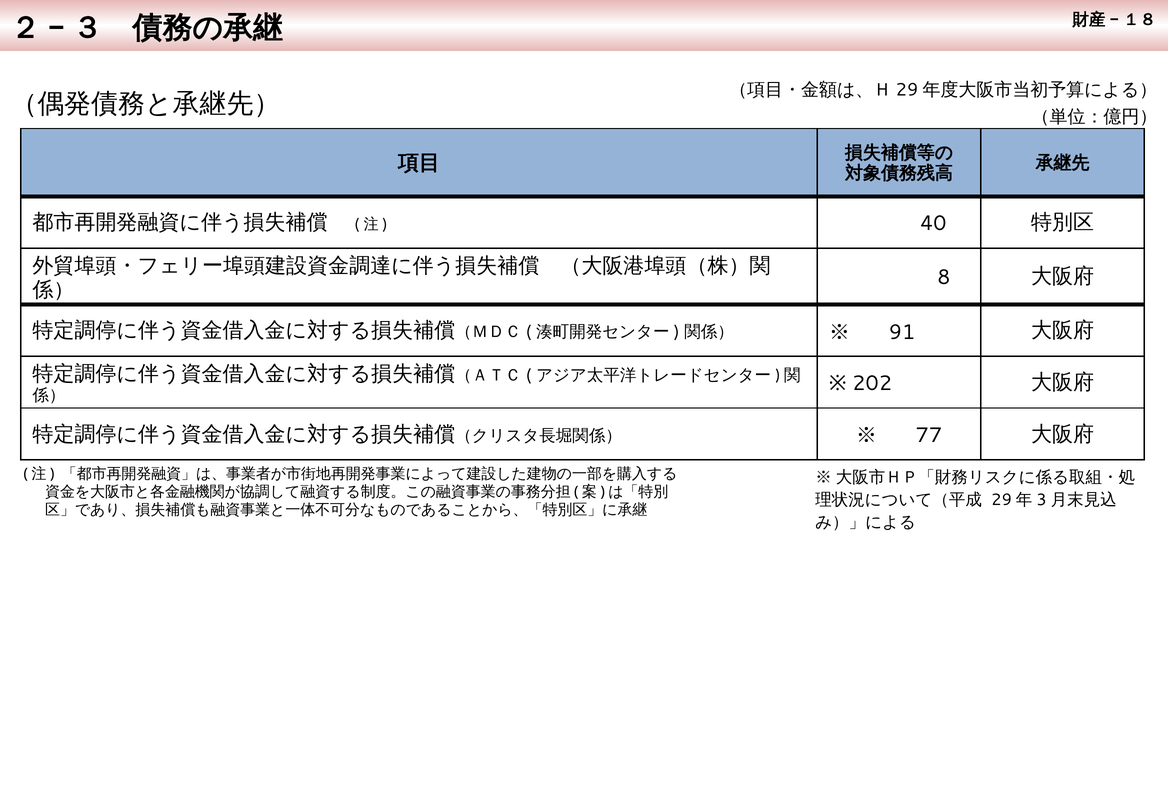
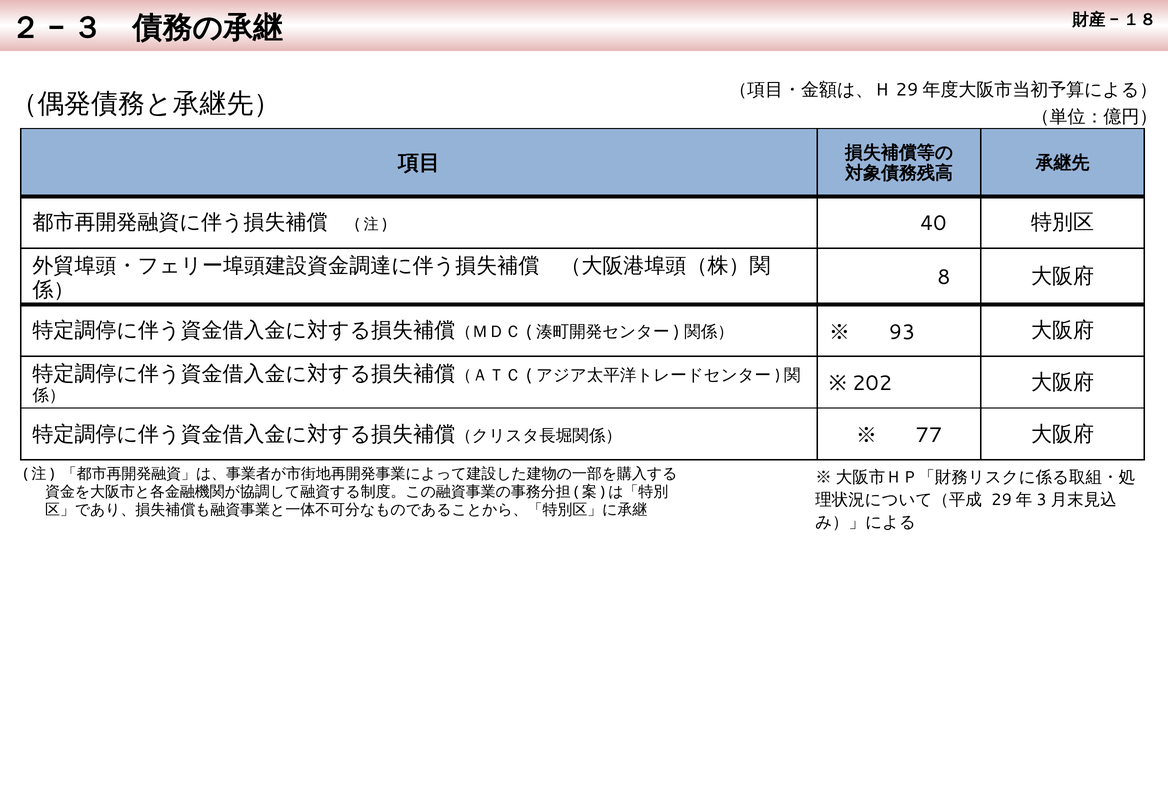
91: 91 -> 93 (902, 332)
